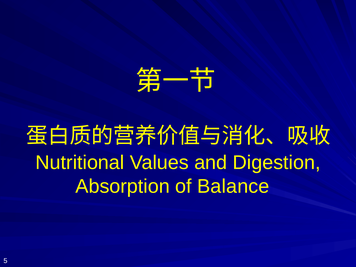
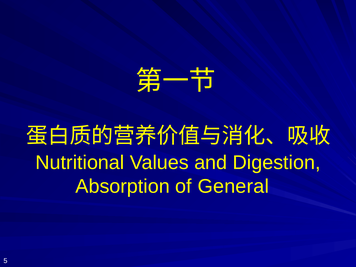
Balance: Balance -> General (233, 186)
